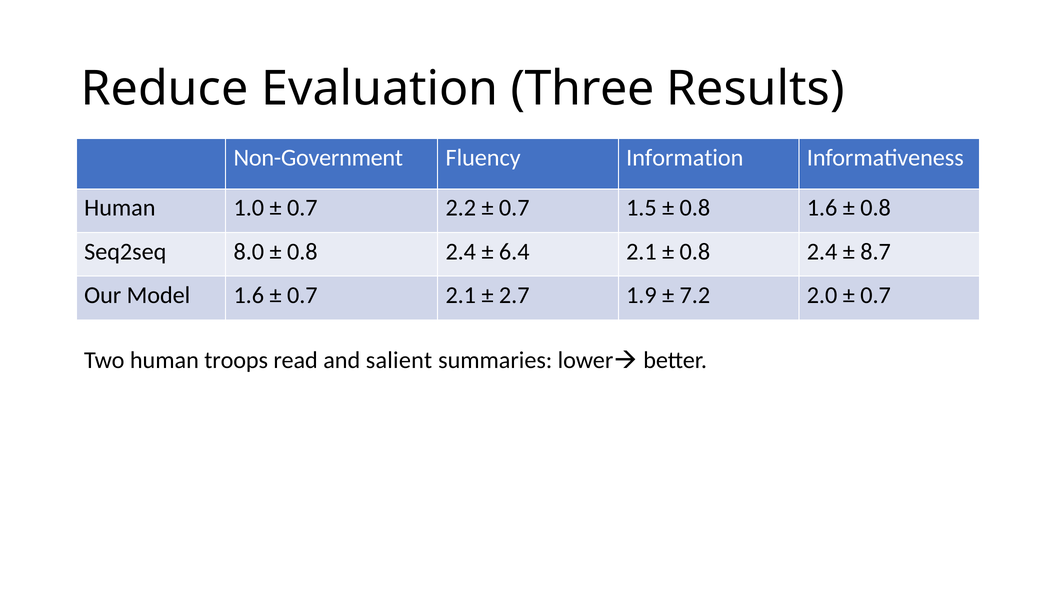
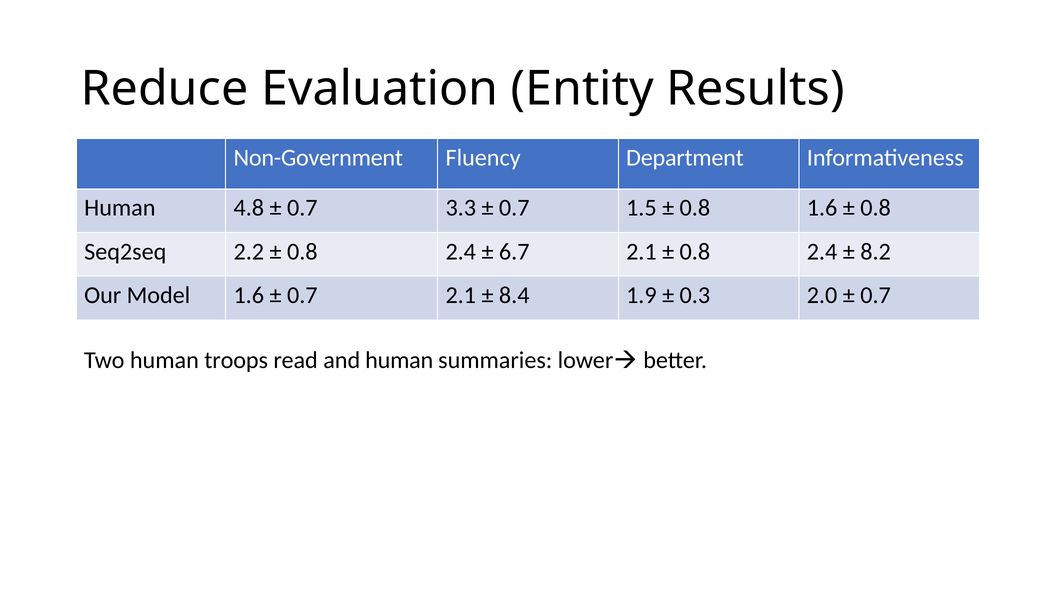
Three: Three -> Entity (582, 89)
Information: Information -> Department (685, 158)
1.0: 1.0 -> 4.8 (249, 208)
2.2: 2.2 -> 3.3 (461, 208)
8.0: 8.0 -> 2.2 (249, 252)
6.4: 6.4 -> 6.7 (514, 252)
8.7: 8.7 -> 8.2 (876, 252)
2.7: 2.7 -> 8.4 (514, 295)
7.2: 7.2 -> 0.3 (695, 295)
and salient: salient -> human (399, 360)
